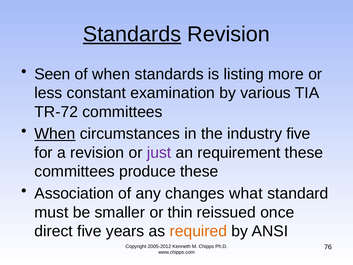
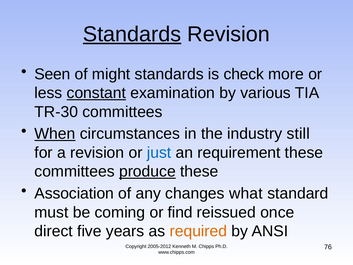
of when: when -> might (111, 74)
listing: listing -> check (244, 74)
constant underline: none -> present (96, 93)
TR-72: TR-72 -> TR-30 (56, 112)
industry five: five -> still (298, 134)
just colour: purple -> blue (159, 153)
produce underline: none -> present (147, 171)
smaller: smaller -> coming (120, 212)
thin: thin -> find (180, 212)
